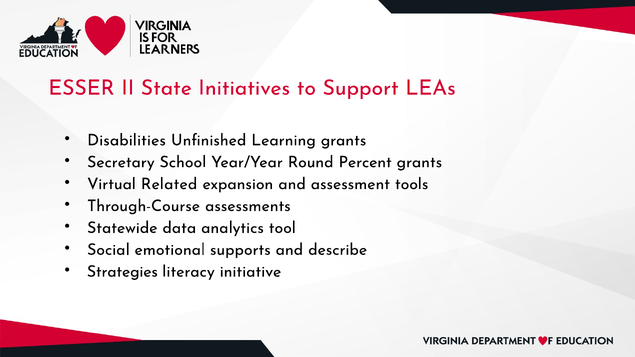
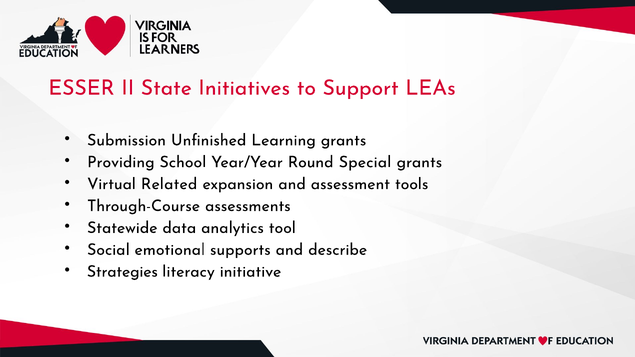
Disabilities: Disabilities -> Submission (127, 140)
Secretary: Secretary -> Providing (121, 162)
Percent: Percent -> Special (365, 162)
